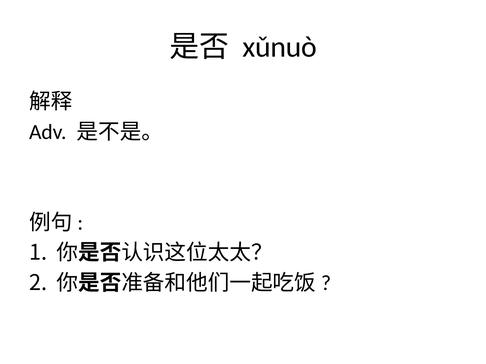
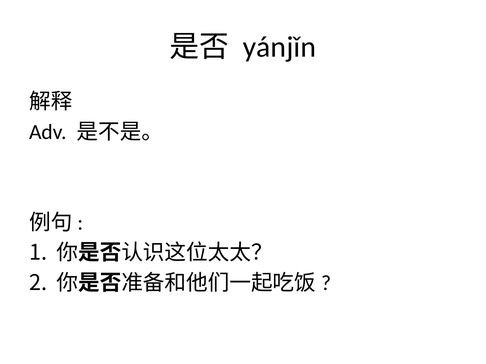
xǔnuò: xǔnuò -> yánjǐn (279, 47)
